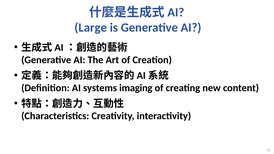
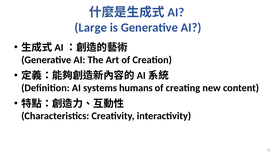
imaging: imaging -> humans (136, 88)
